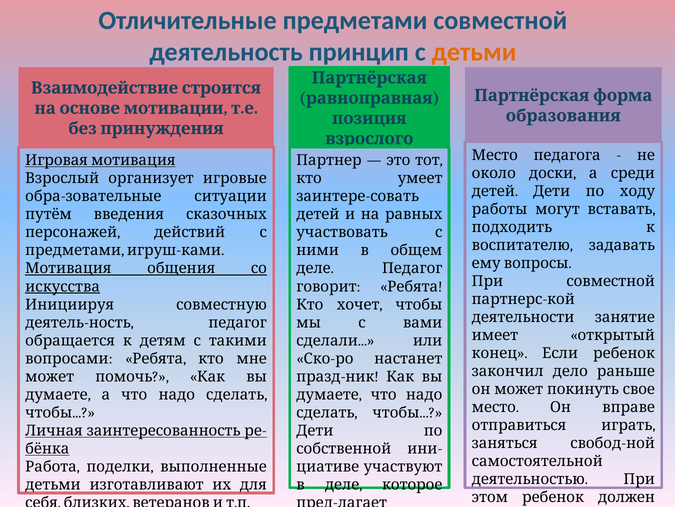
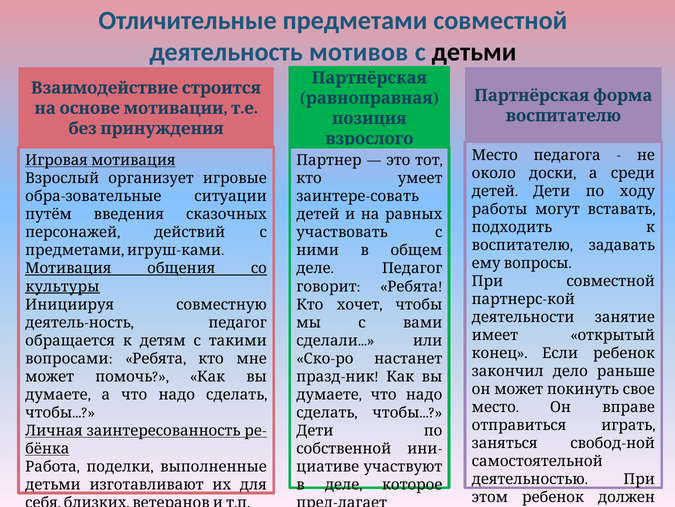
принцип: принцип -> мотивов (359, 52)
детьми colour: orange -> black (474, 52)
образования: образования -> воспитателю (563, 116)
искусства: искусства -> культуры (63, 286)
